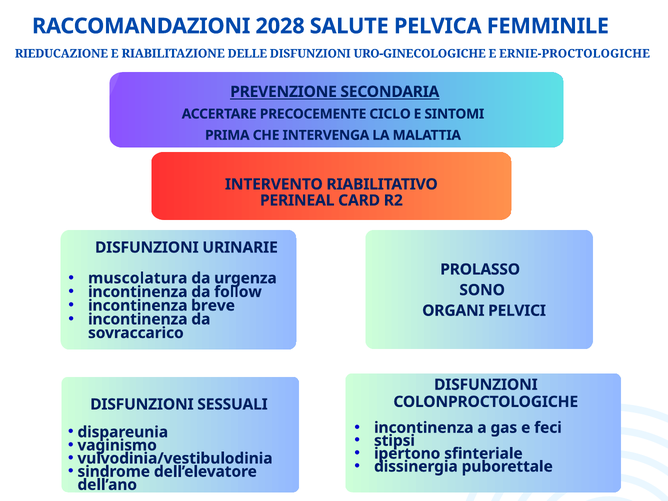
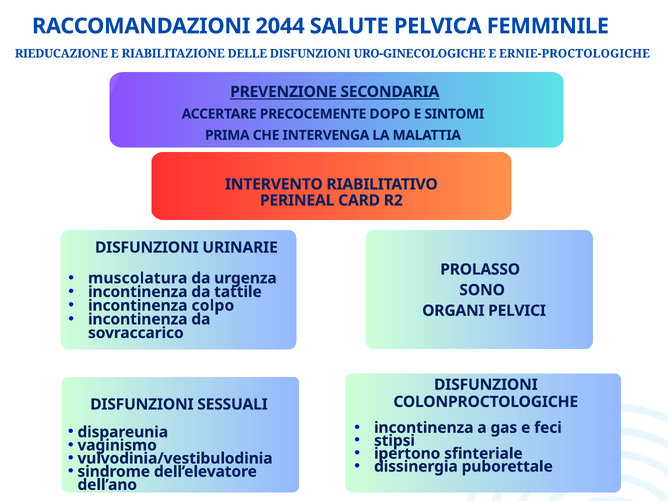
2028: 2028 -> 2044 (280, 26)
CICLO: CICLO -> DOPO (390, 114)
follow: follow -> tattile (238, 292)
breve: breve -> colpo (213, 306)
